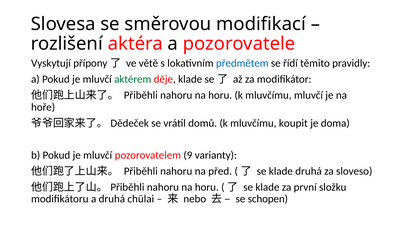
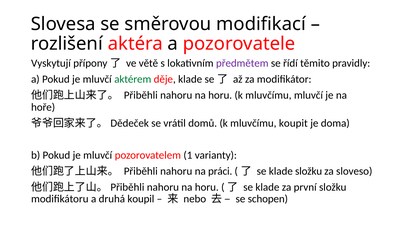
předmětem colour: blue -> purple (242, 63)
9: 9 -> 1 (188, 155)
před: před -> práci (220, 171)
klade druhá: druhá -> složku (309, 171)
chūlai: chūlai -> koupil (141, 199)
